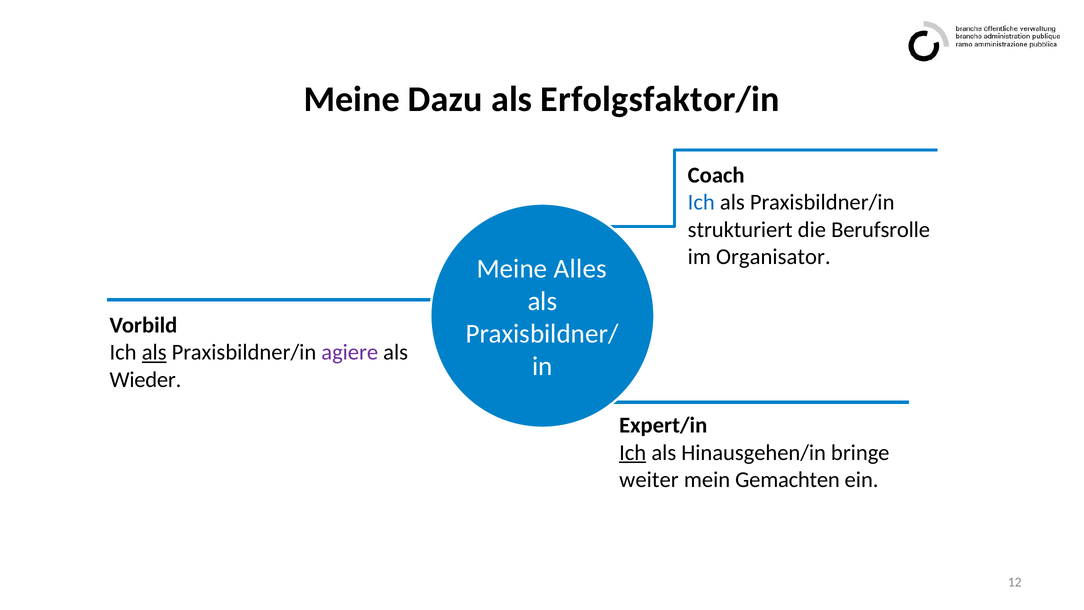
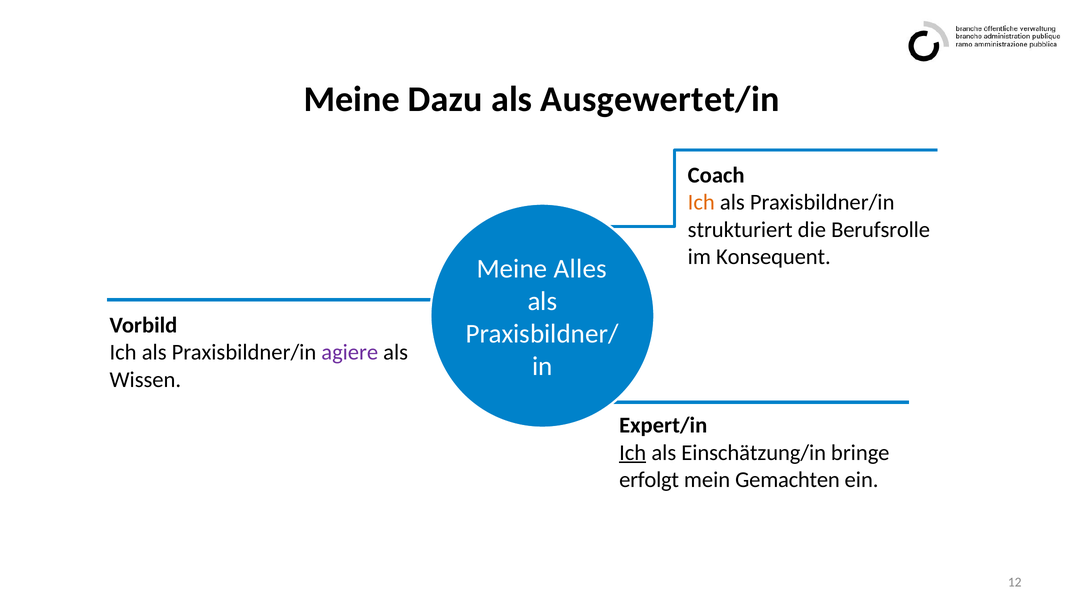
Erfolgsfaktor/in: Erfolgsfaktor/in -> Ausgewertet/in (660, 100)
Ich colour: blue -> orange (701, 202)
Organisator: Organisator -> Konsequent (773, 257)
als underline: present -> none (154, 352)
Wieder: Wieder -> Wissen (145, 379)
Hinausgehen/in: Hinausgehen/in -> Einschätzung/in (754, 452)
weiter: weiter -> erfolgt (649, 480)
